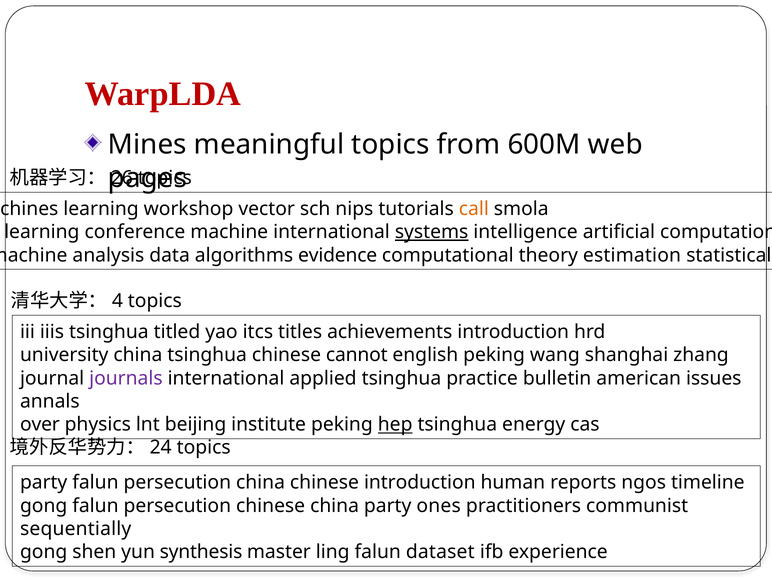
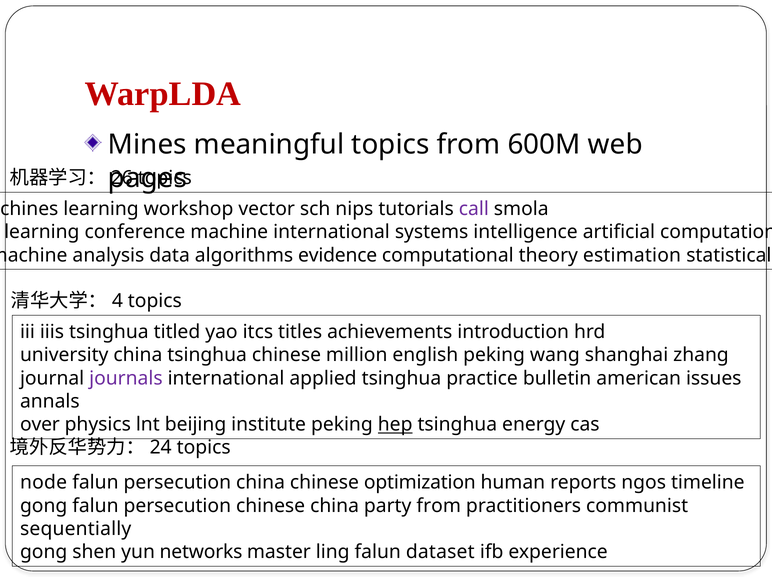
call colour: orange -> purple (474, 209)
systems underline: present -> none (432, 232)
cannot: cannot -> million (357, 355)
party: party -> node (44, 483)
chinese introduction: introduction -> optimization (420, 483)
party ones: ones -> from (439, 506)
synthesis: synthesis -> networks (201, 552)
